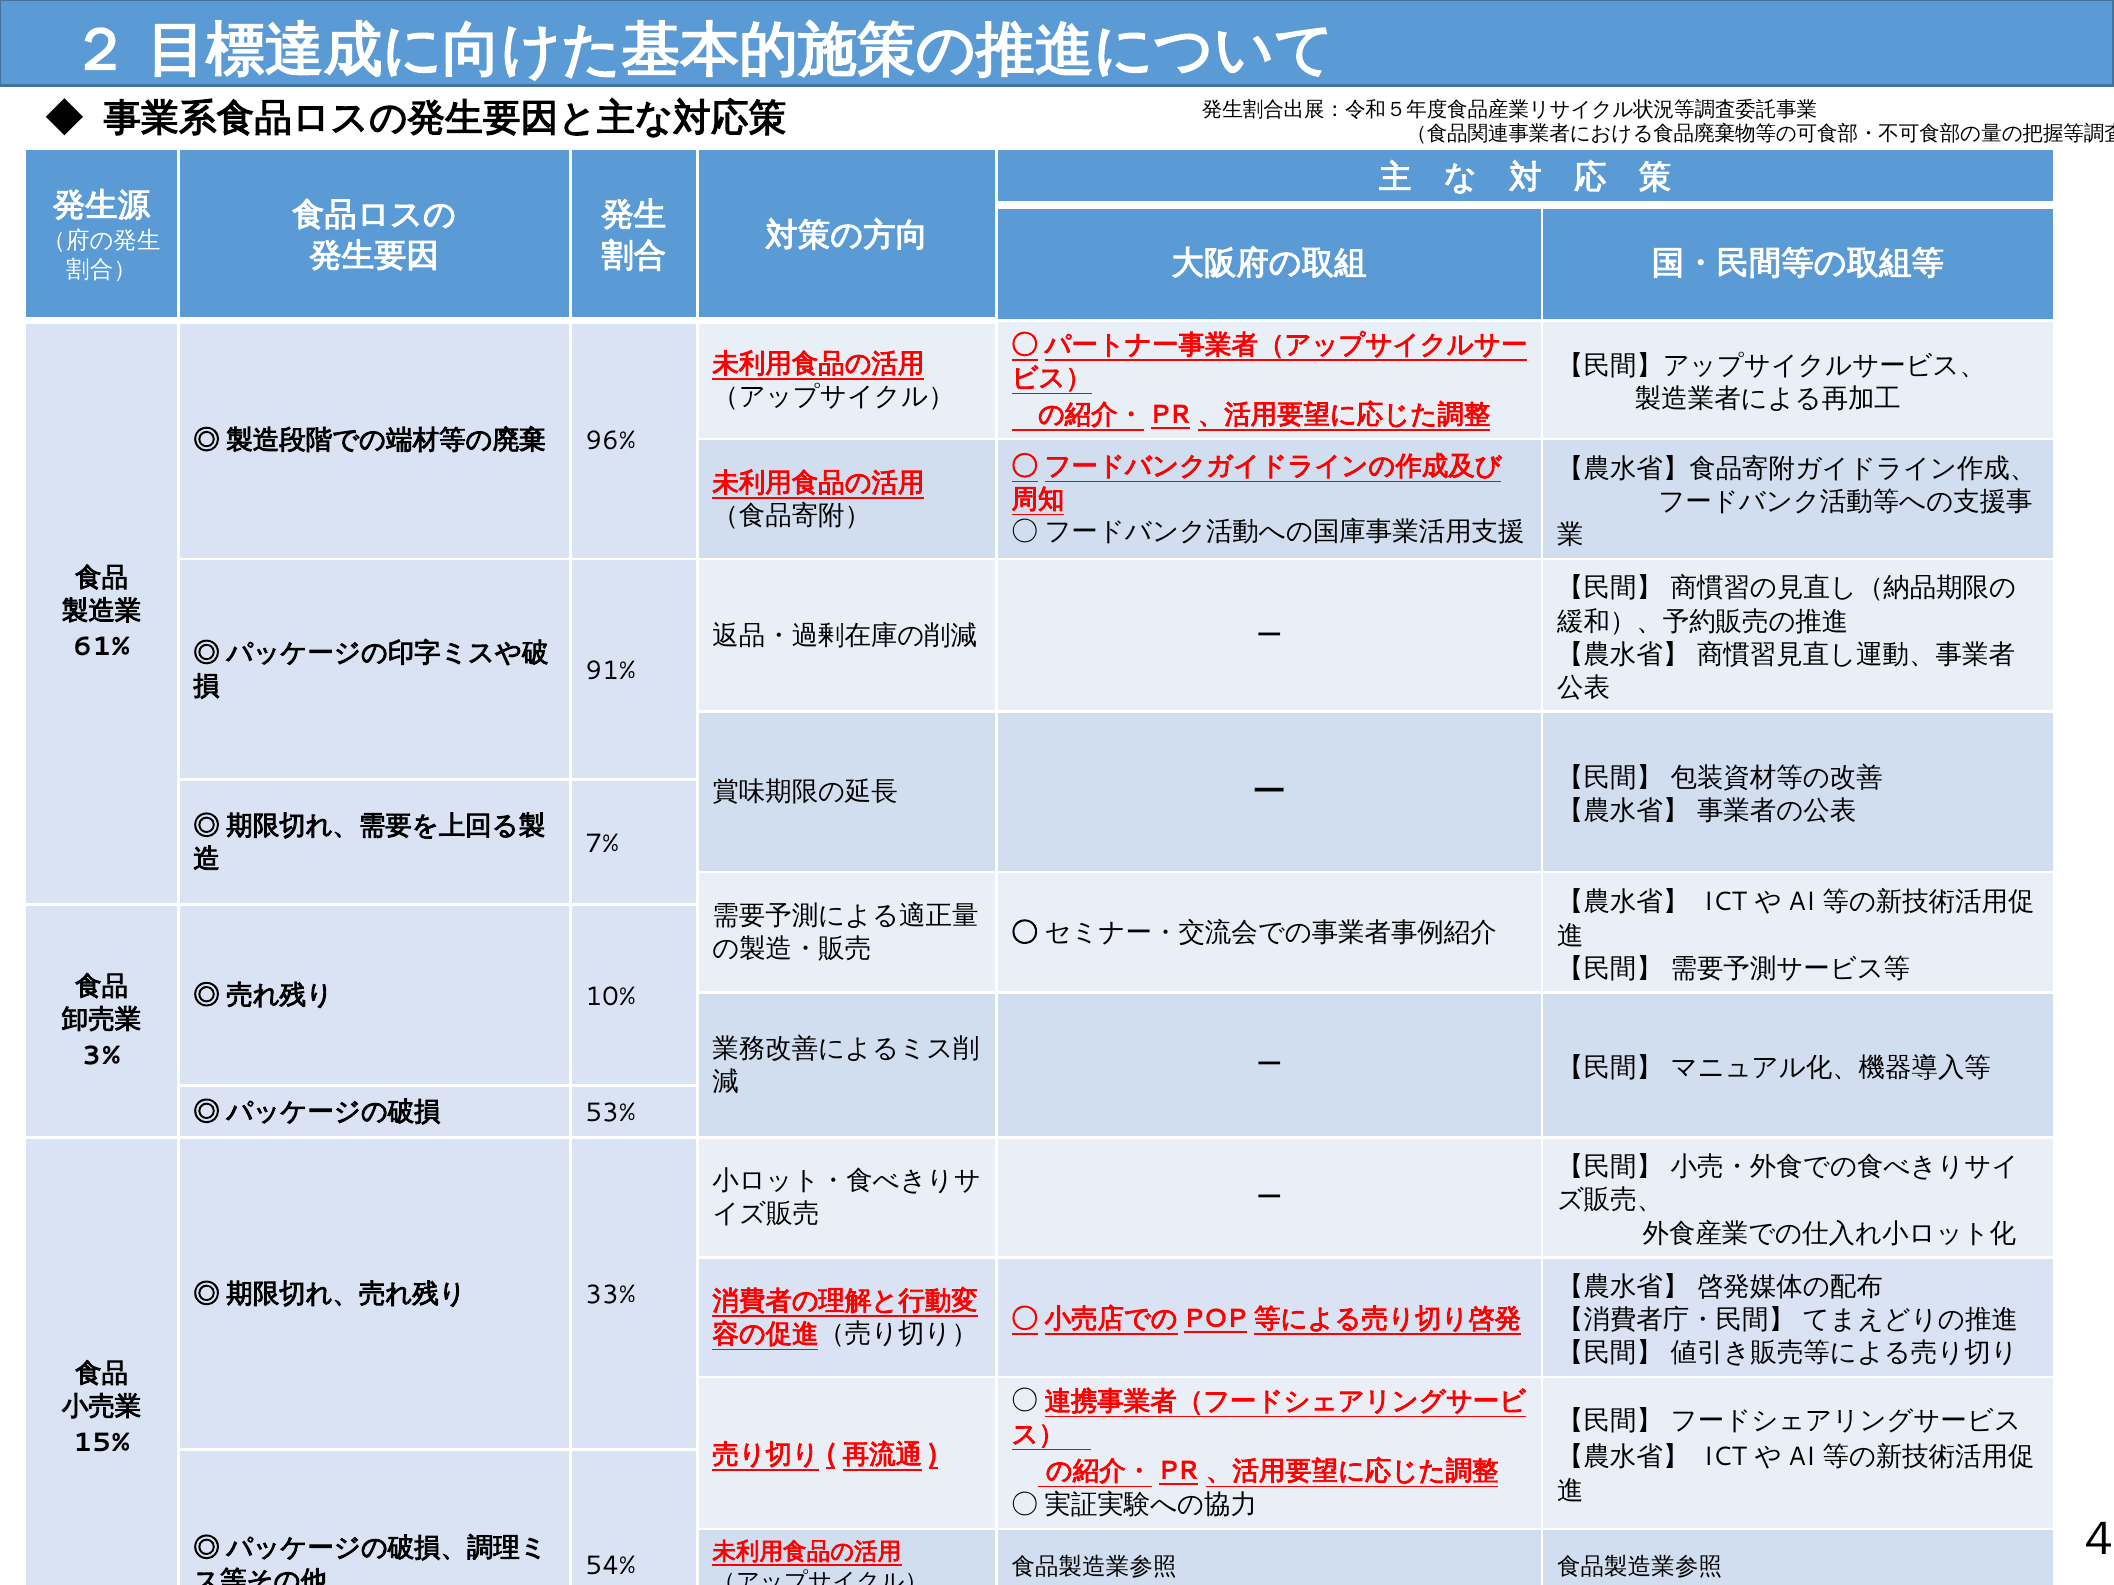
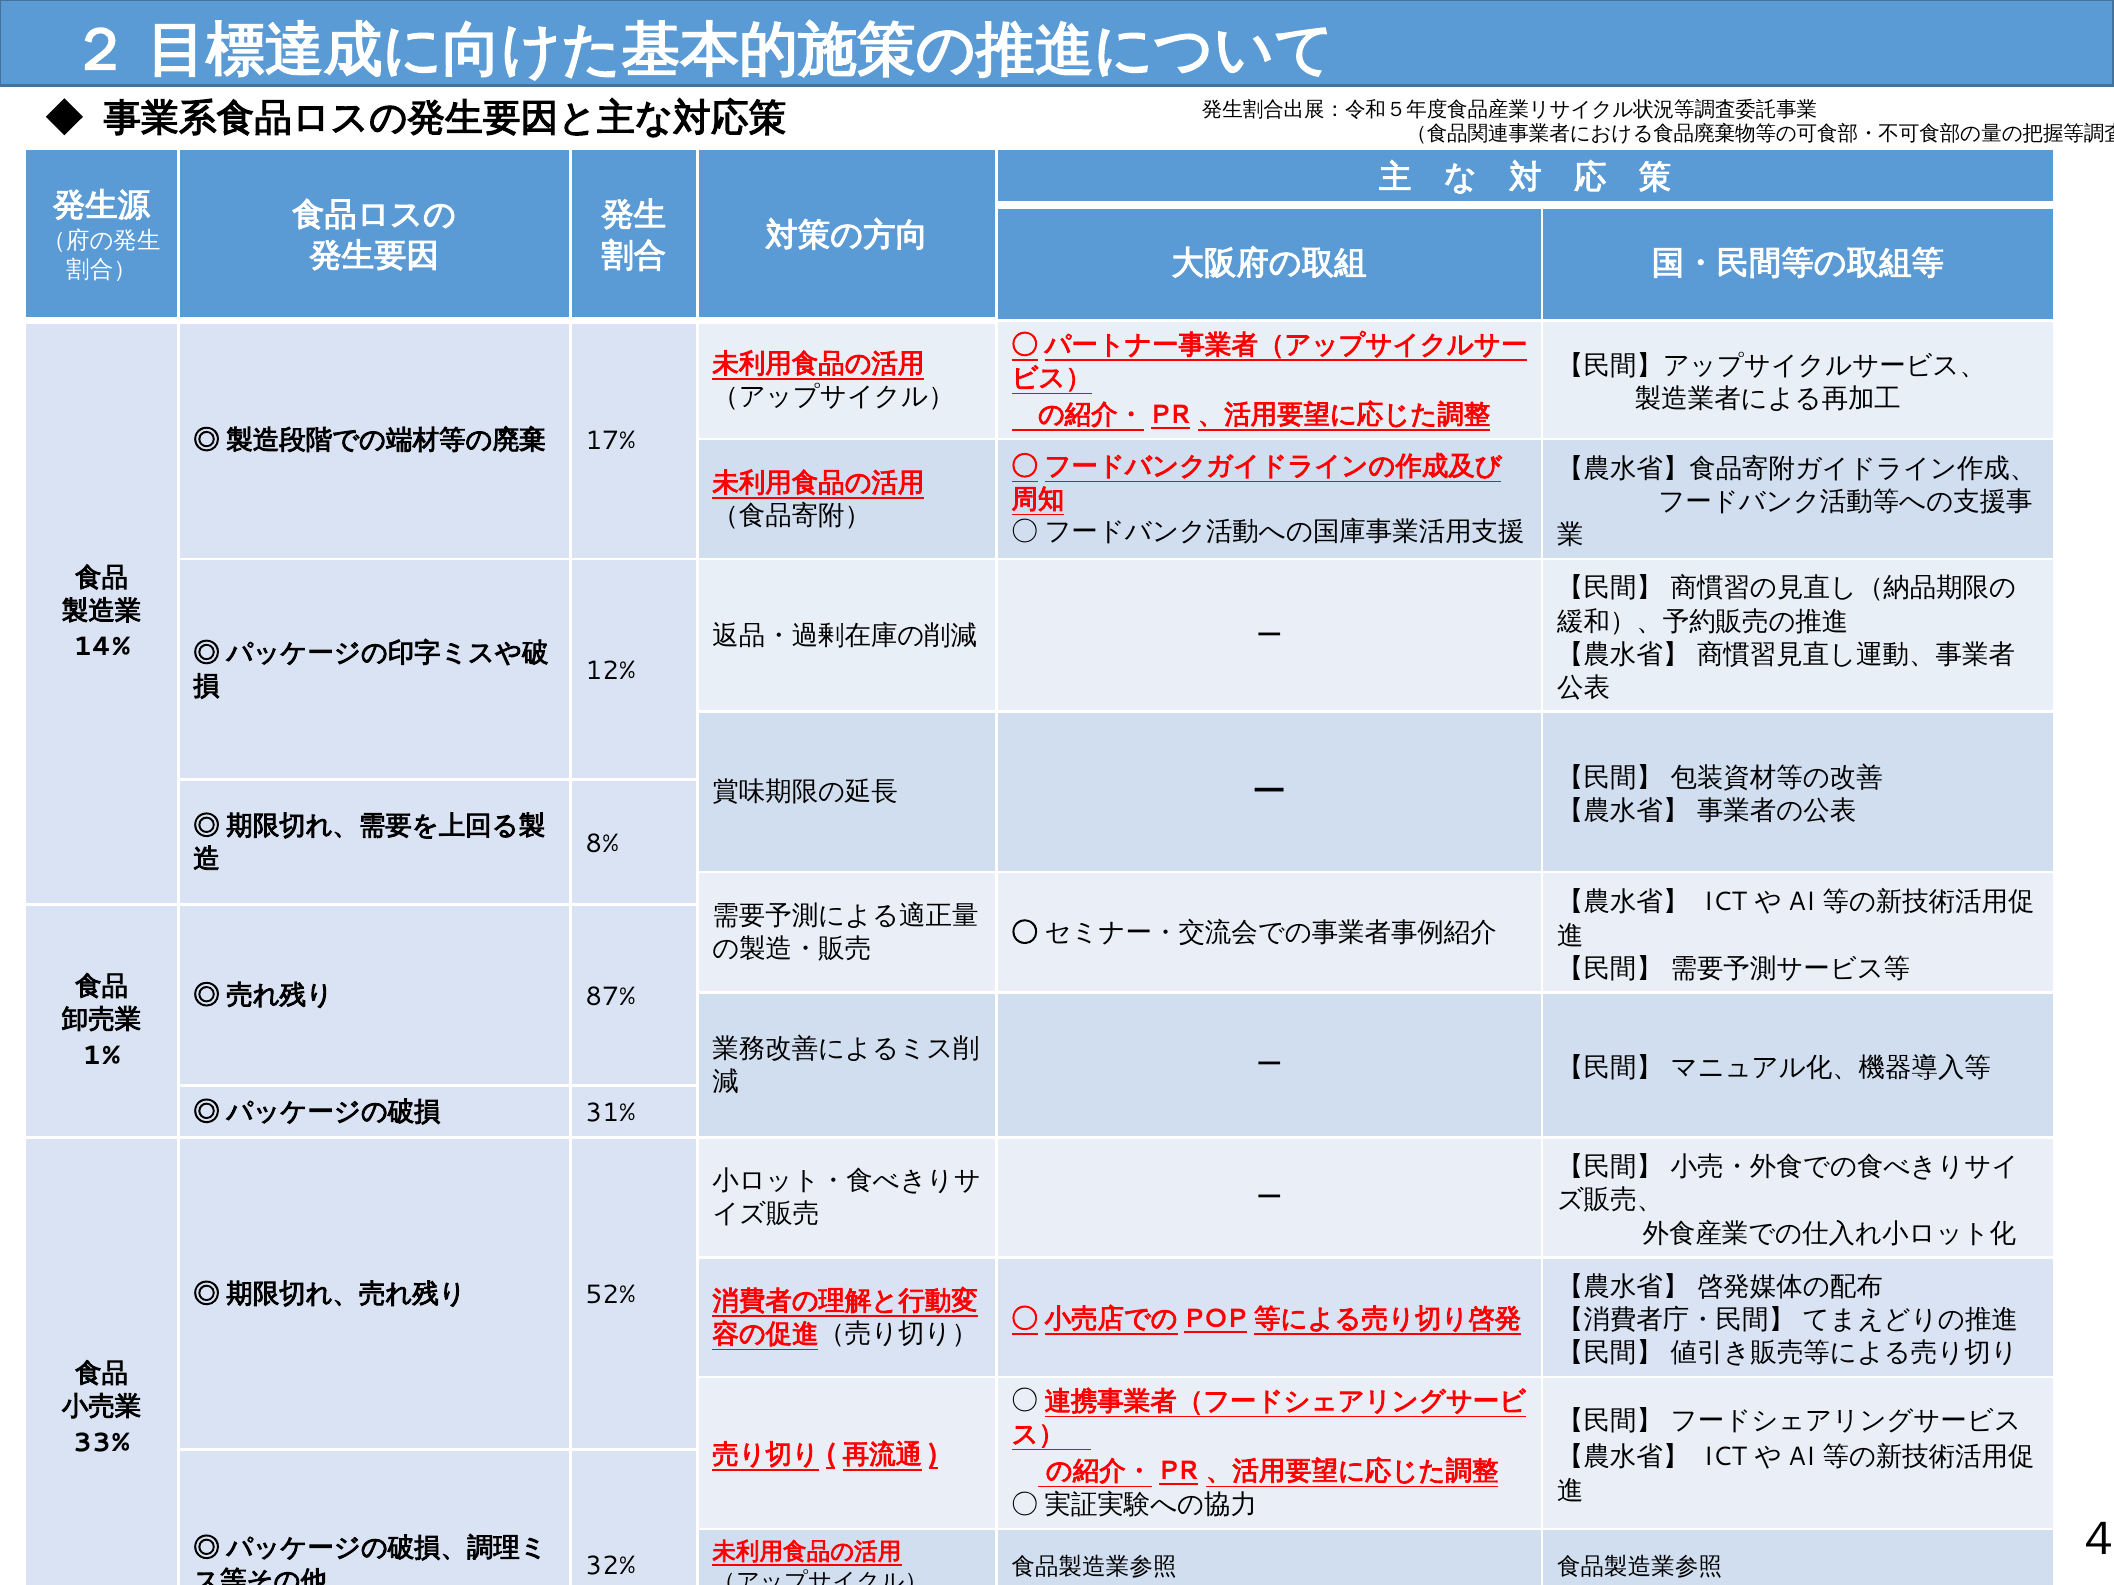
96%: 96% -> 17% (611, 441)
61%: 61% -> 14% (102, 647)
91%: 91% -> 12% (611, 671)
7%: 7% -> 8% (602, 844)
10%: 10% -> 87% (611, 997)
3%: 3% -> 1% (101, 1056)
53%: 53% -> 31% (611, 1113)
33%: 33% -> 52% (611, 1295)
15%: 15% -> 33% (102, 1443)
54%: 54% -> 32% (611, 1566)
